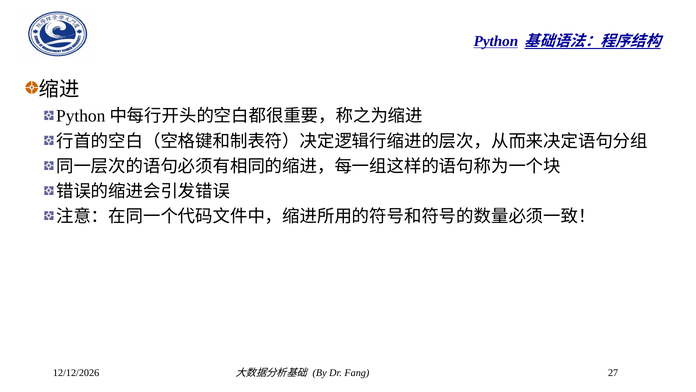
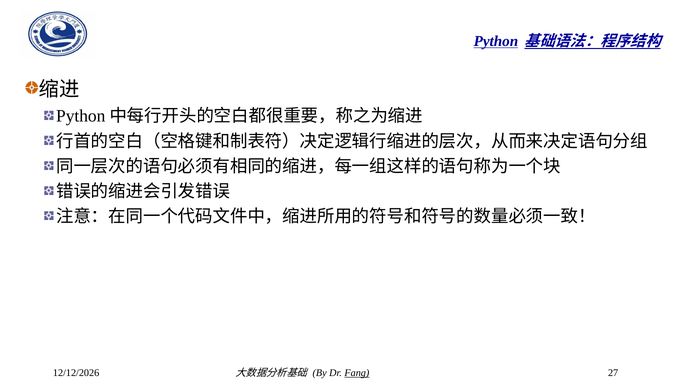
Fang underline: none -> present (357, 372)
